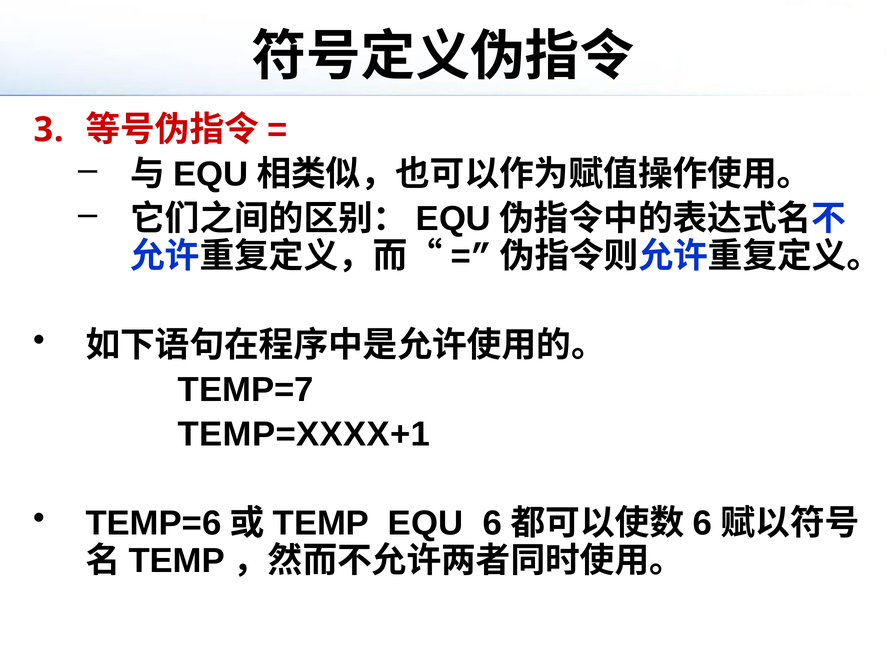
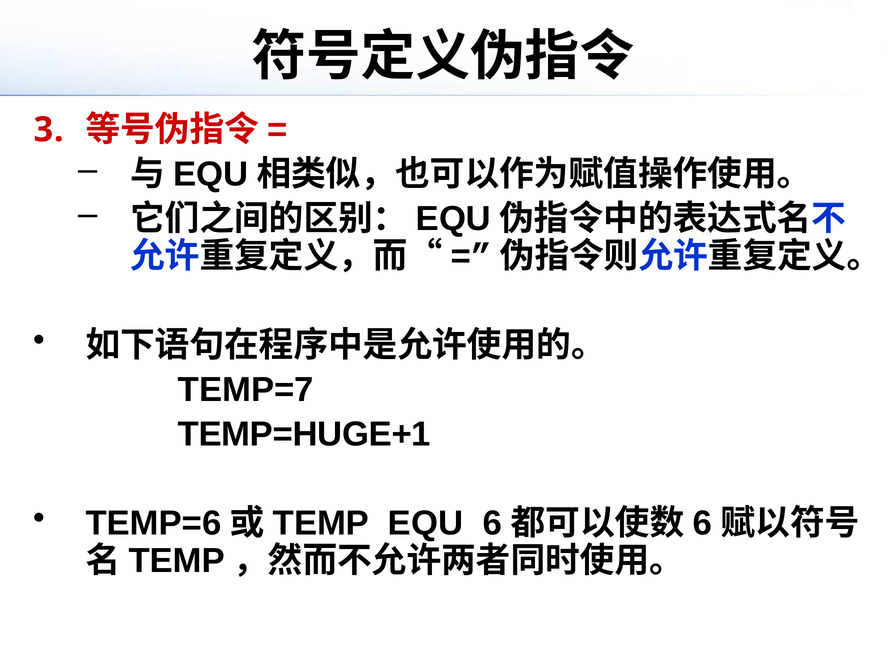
TEMP=XXXX+1: TEMP=XXXX+1 -> TEMP=HUGE+1 (304, 434)
